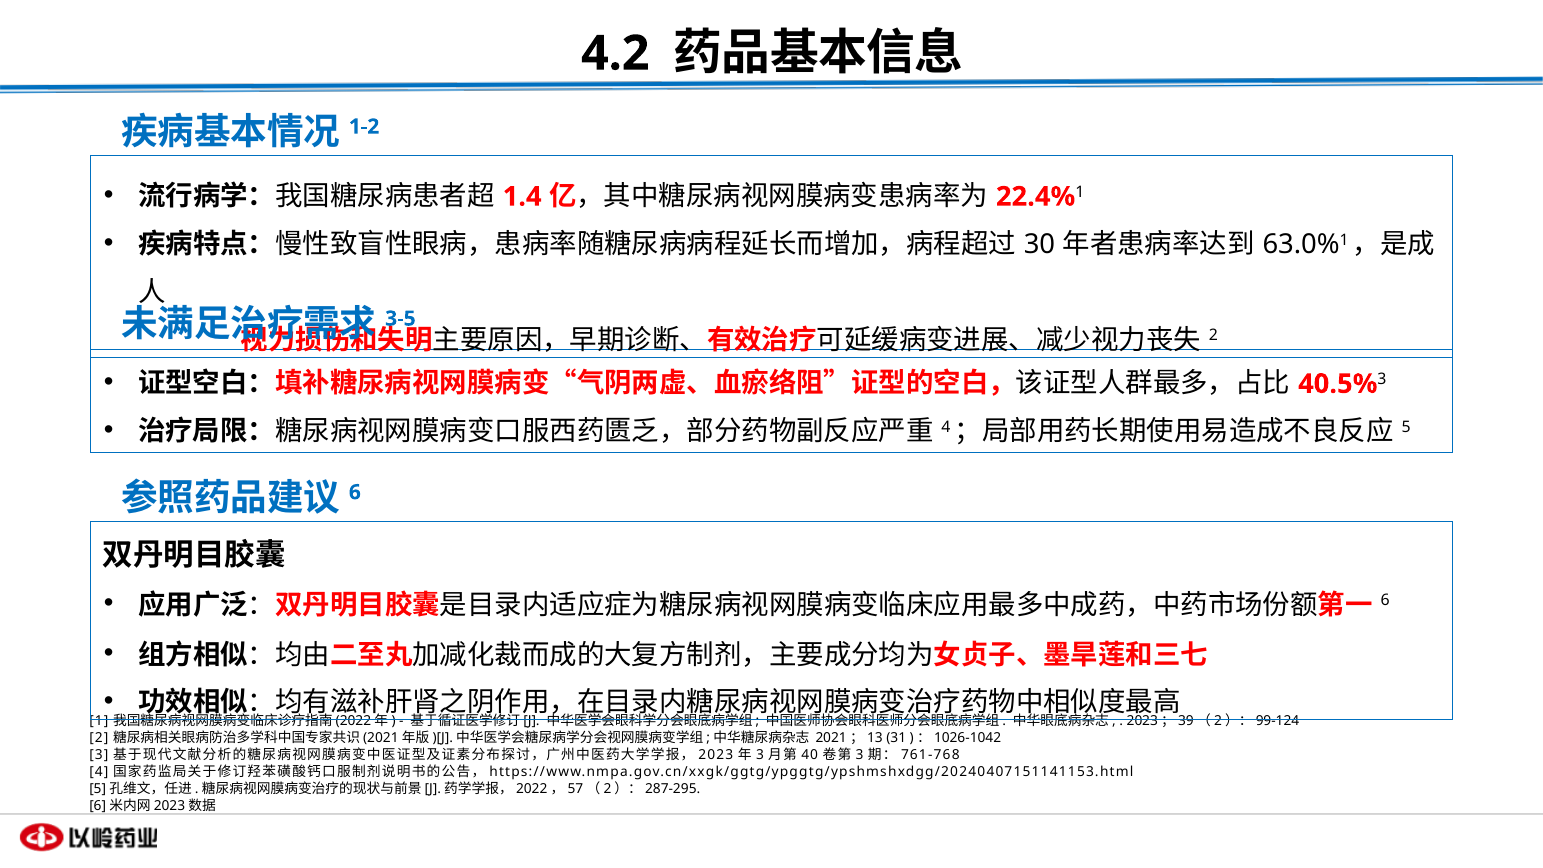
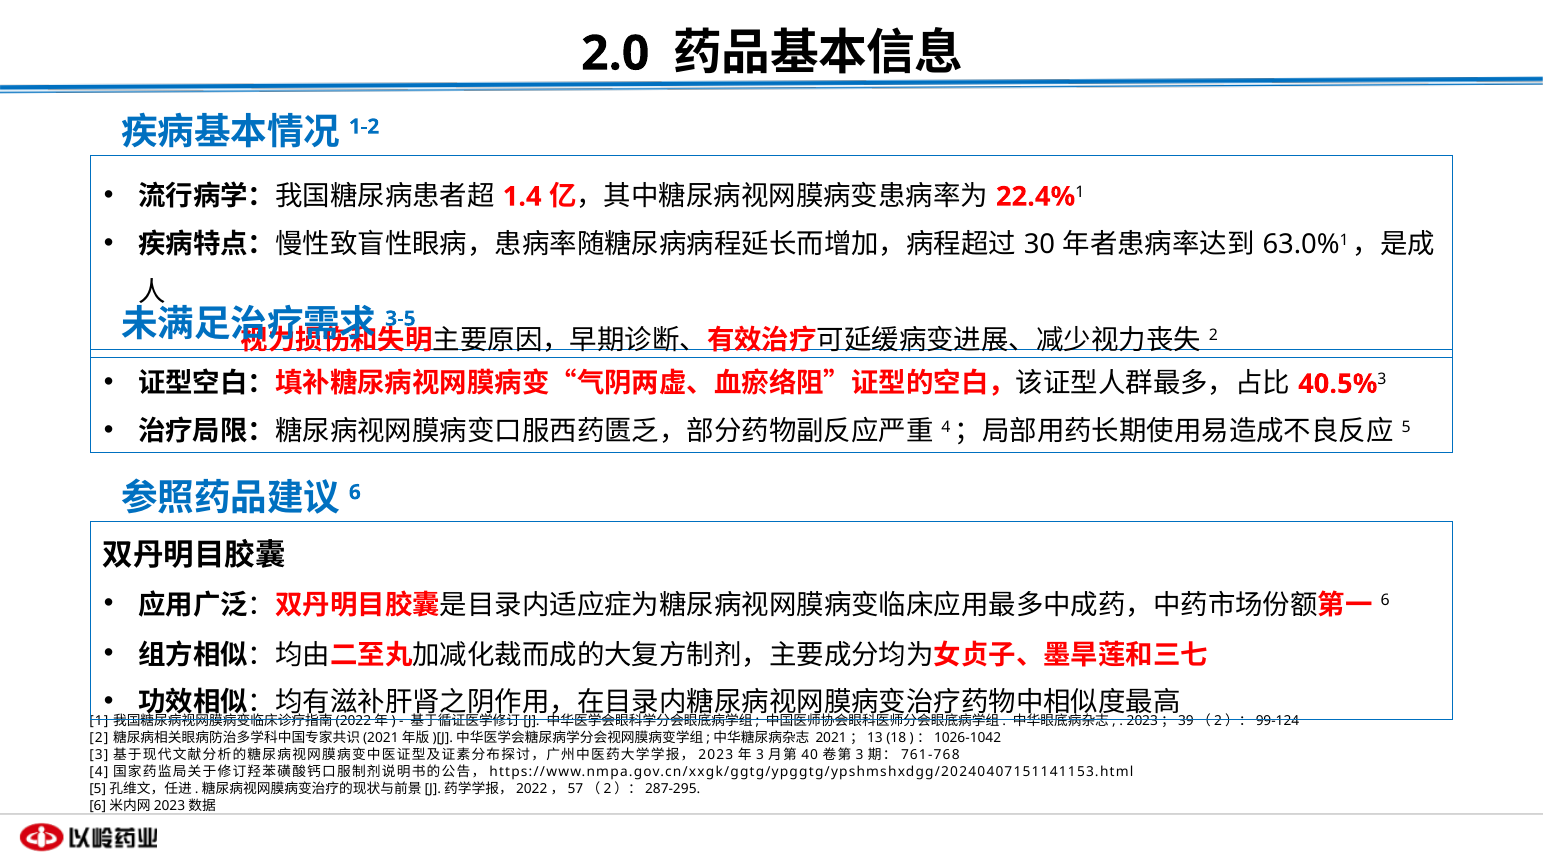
4.2: 4.2 -> 2.0 (615, 53)
31: 31 -> 18 (896, 738)
